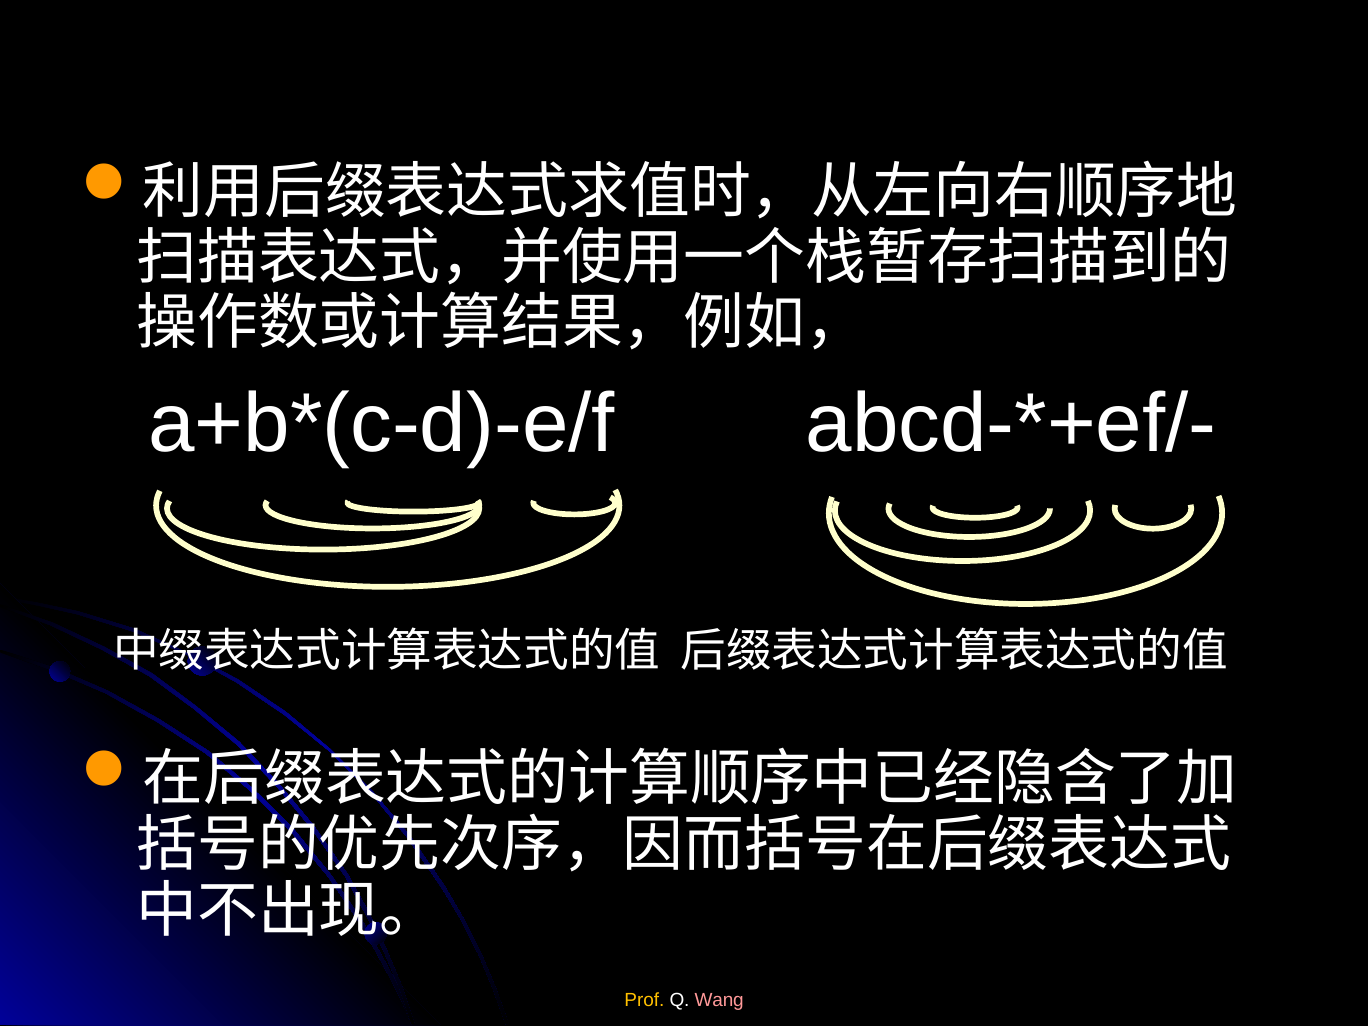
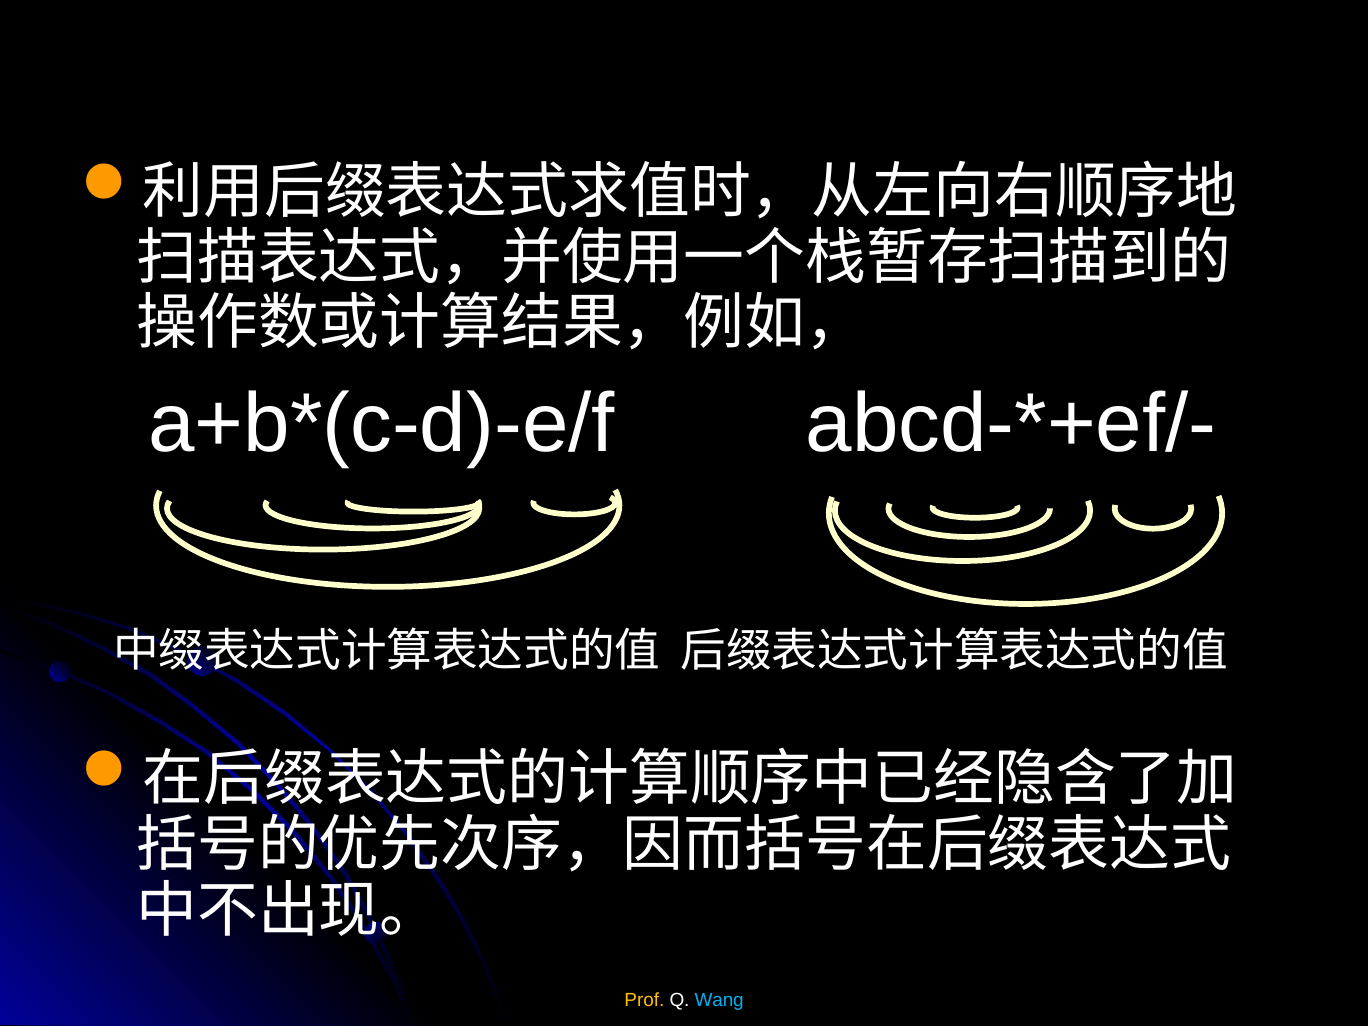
Wang colour: pink -> light blue (719, 1000)
